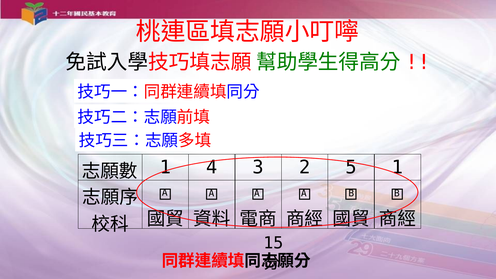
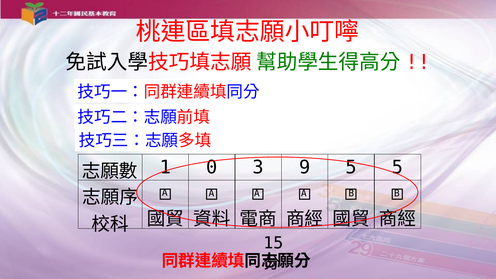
4: 4 -> 0 (212, 167)
2: 2 -> 9 (305, 167)
5 1: 1 -> 5 (398, 167)
